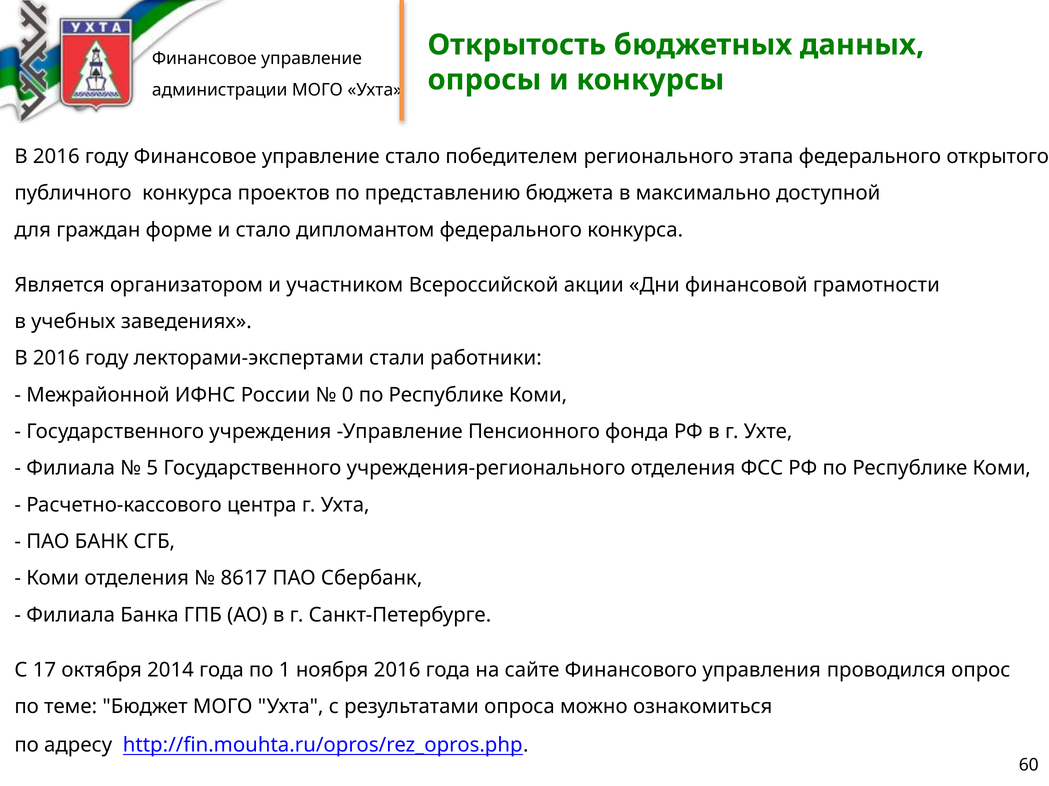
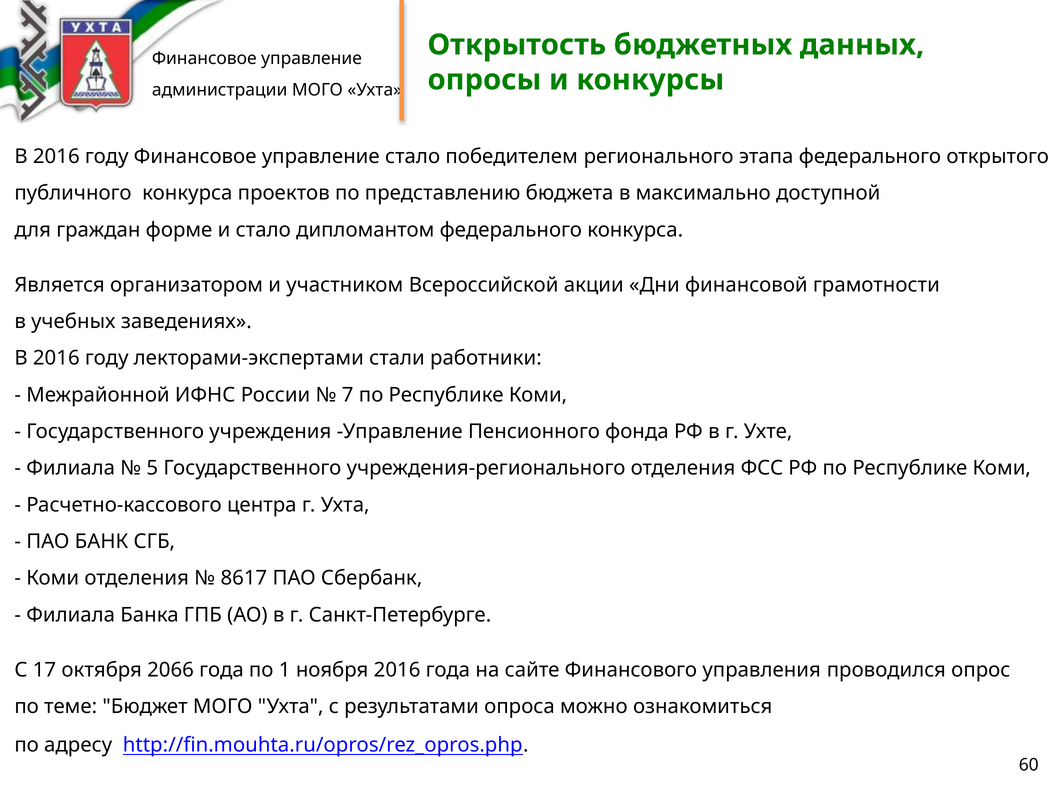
0: 0 -> 7 (348, 395)
2014: 2014 -> 2066 (171, 671)
